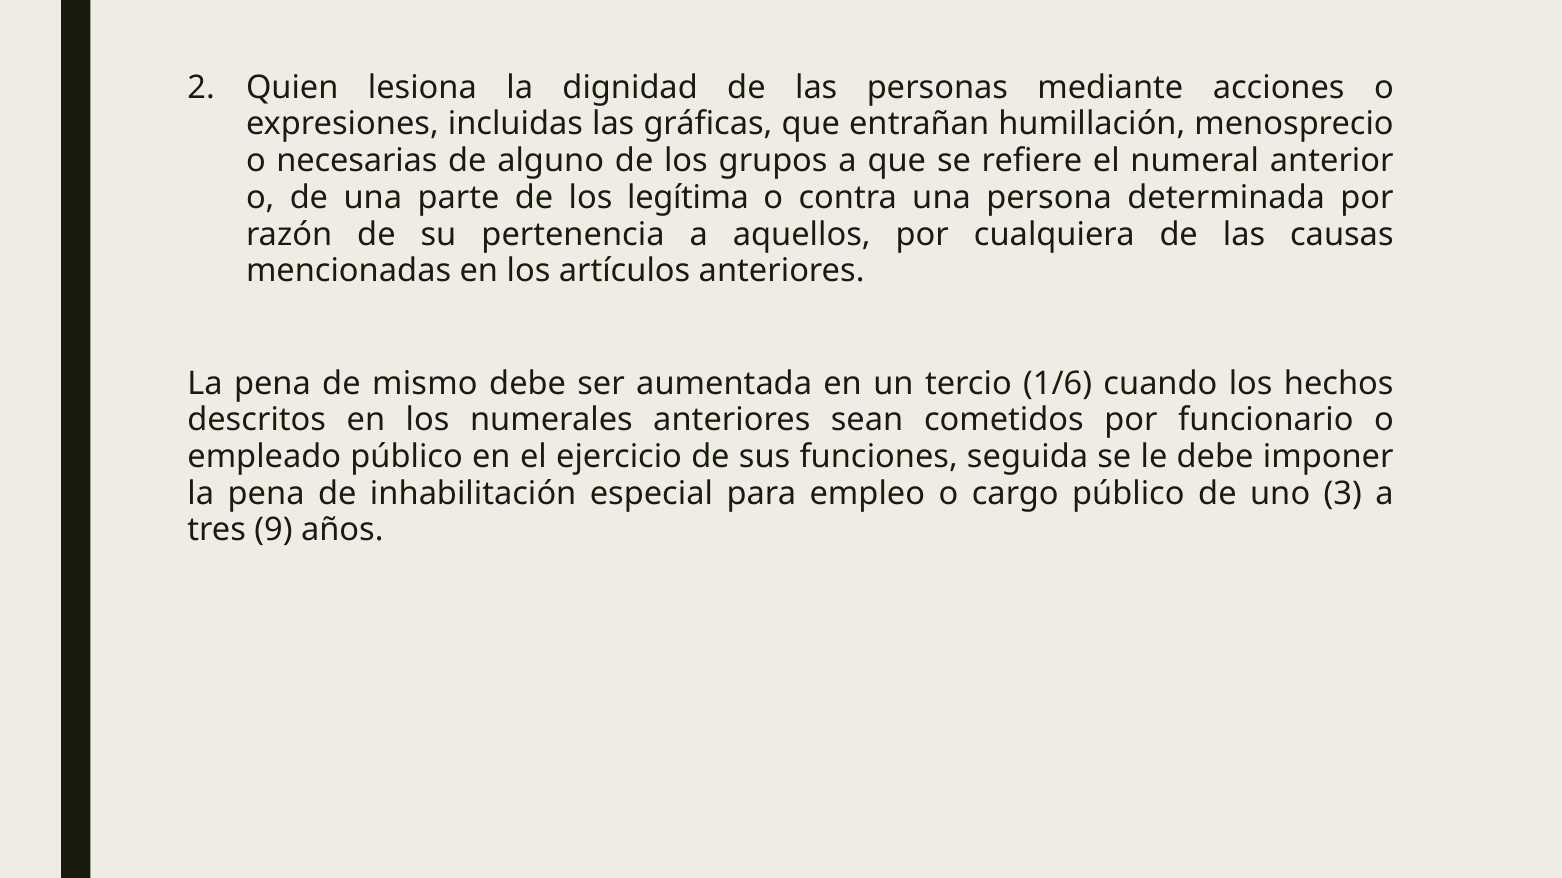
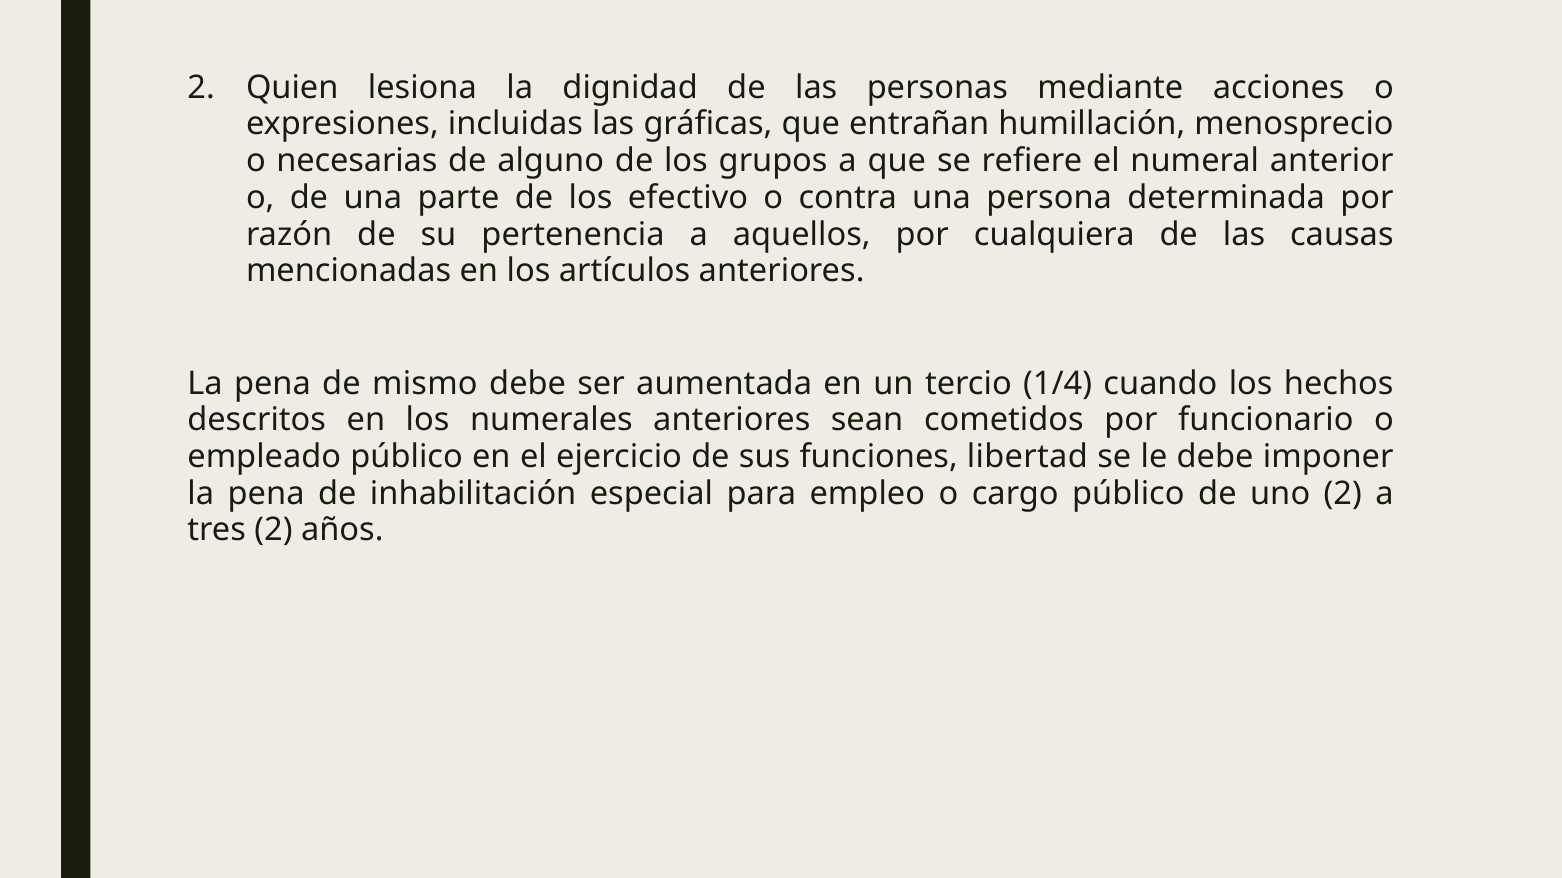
legítima: legítima -> efectivo (688, 198)
1/6: 1/6 -> 1/4 (1058, 384)
seguida: seguida -> libertad (1027, 457)
uno 3: 3 -> 2 (1343, 494)
tres 9: 9 -> 2 (273, 531)
